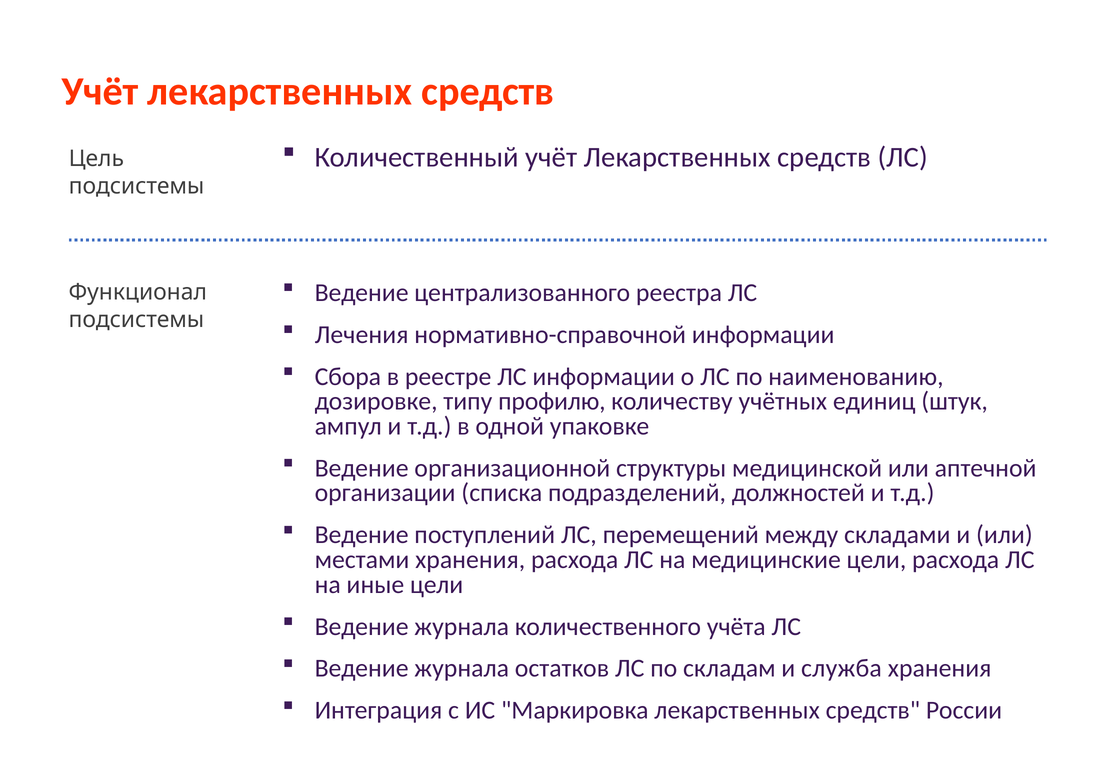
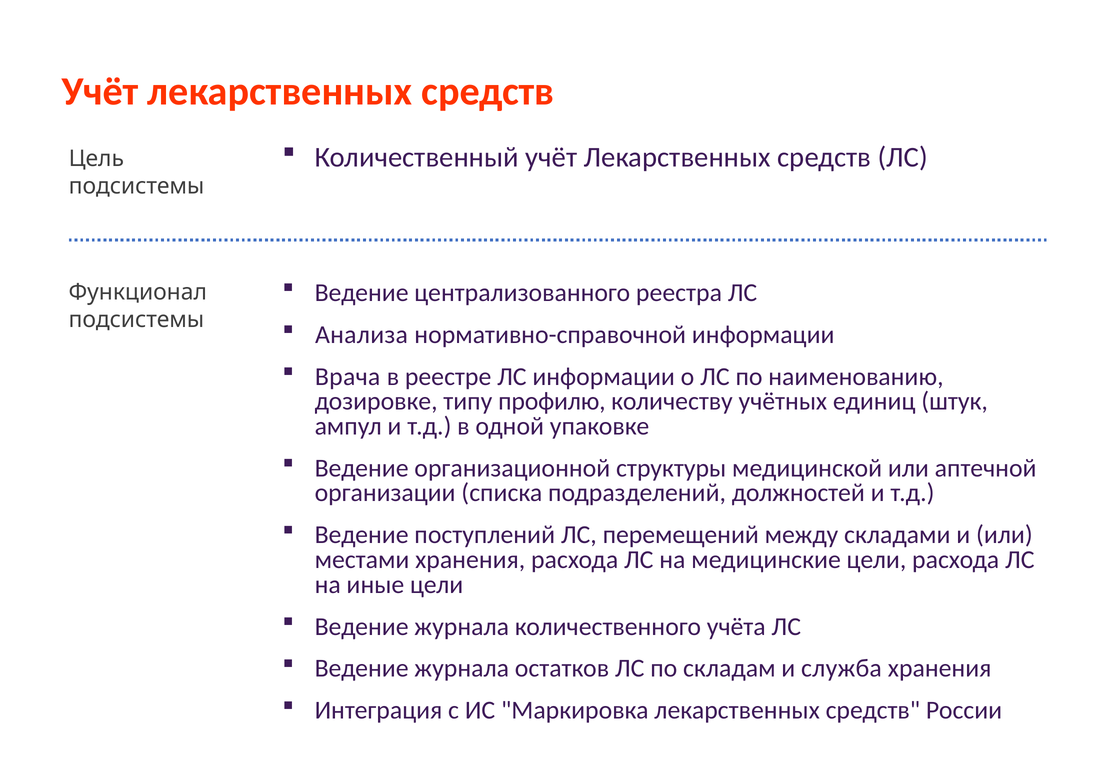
Лечения: Лечения -> Анализа (361, 335)
Сбора: Сбора -> Врача (348, 377)
